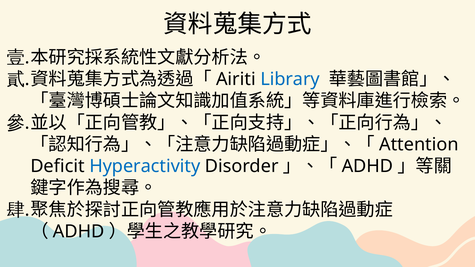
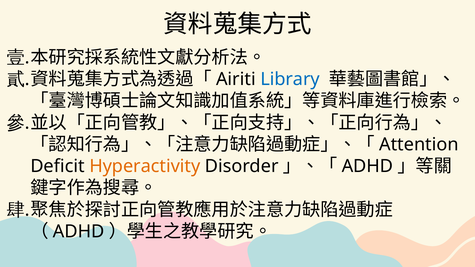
Hyperactivity colour: blue -> orange (145, 166)
